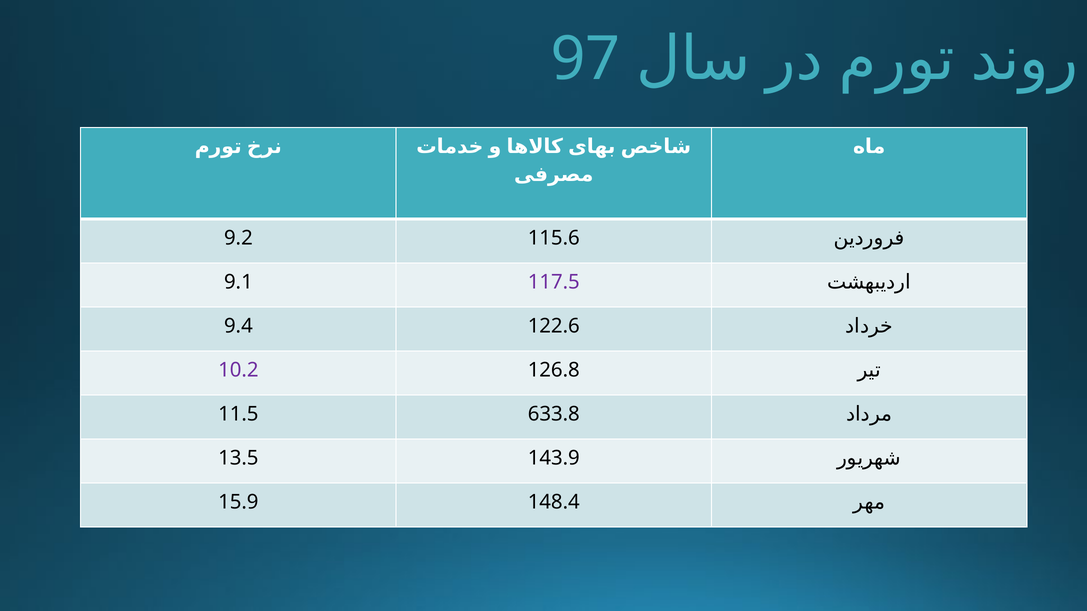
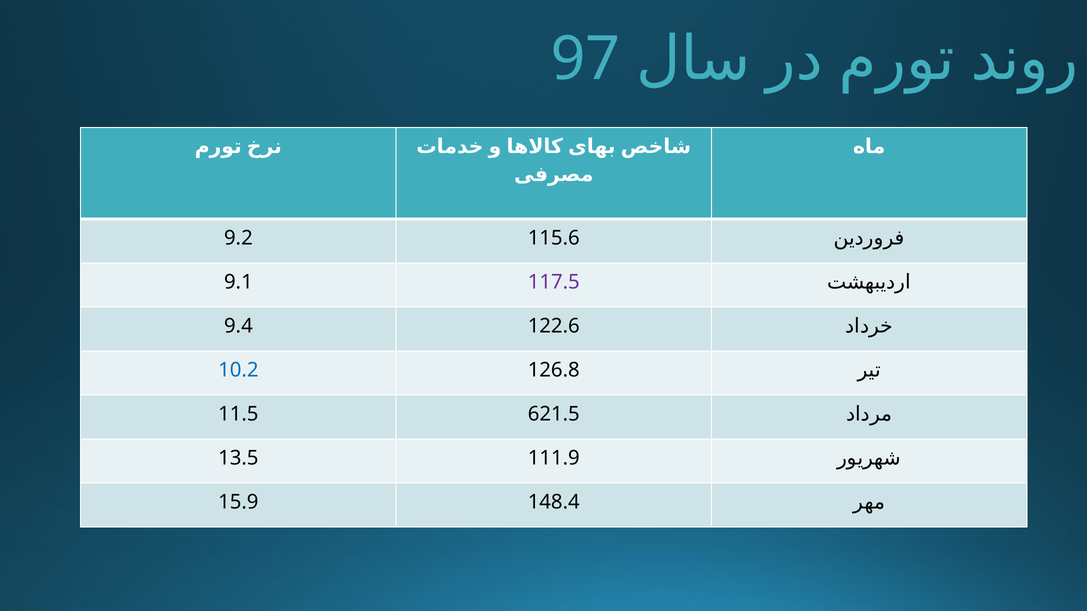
10.2 colour: purple -> blue (238, 370)
633.8: 633.8 -> 621.5 (554, 414)
143.9: 143.9 -> 111.9 (554, 458)
